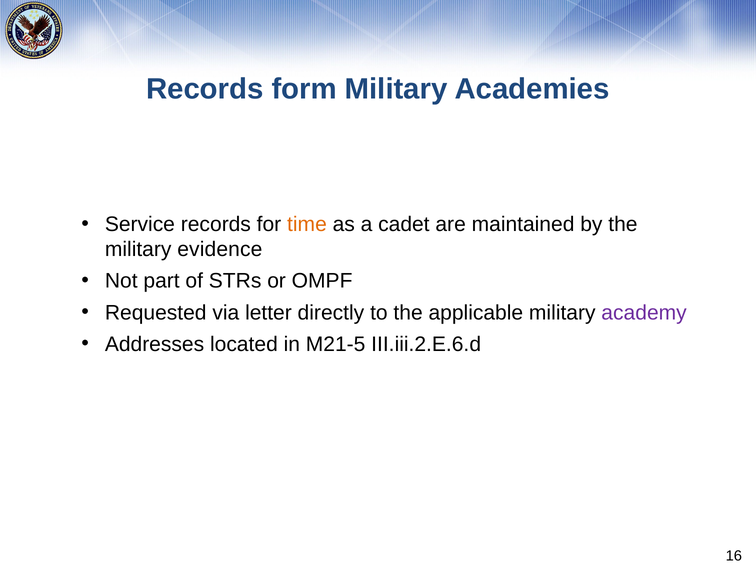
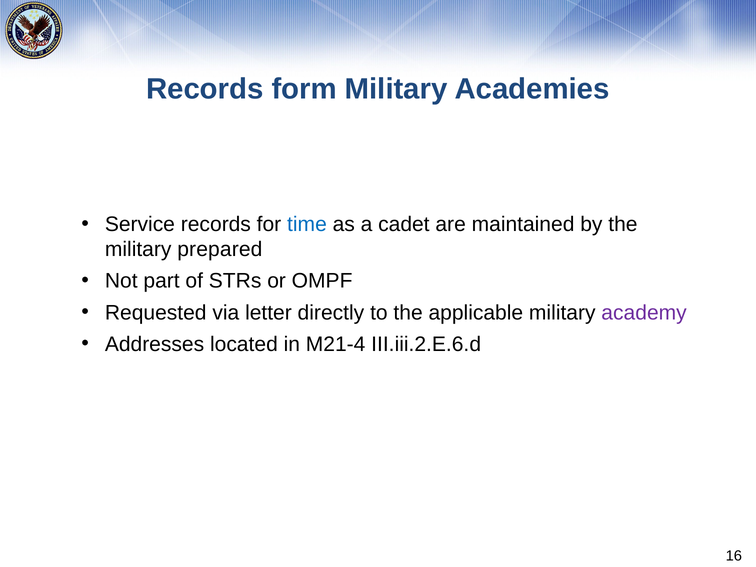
time colour: orange -> blue (307, 224)
evidence: evidence -> prepared (220, 250)
M21-5: M21-5 -> M21-4 (336, 344)
